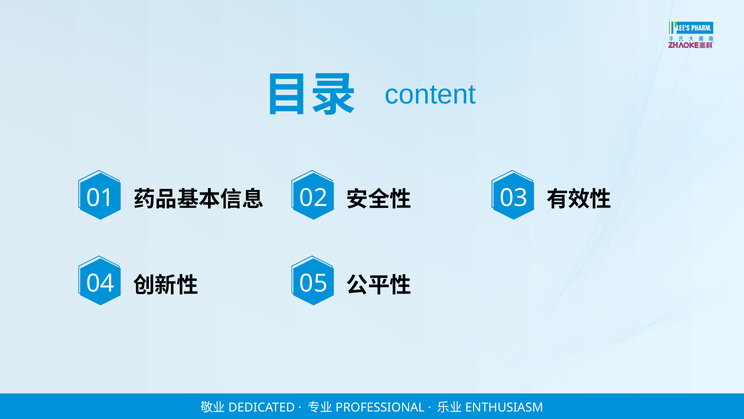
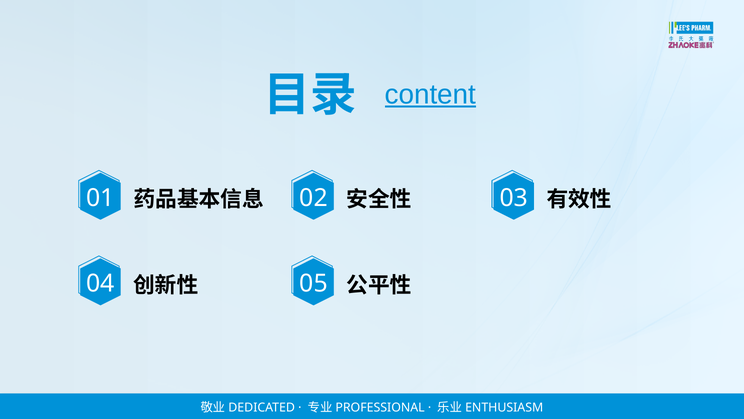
content underline: none -> present (431, 94)
